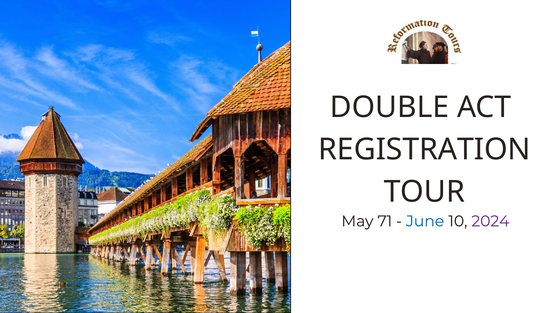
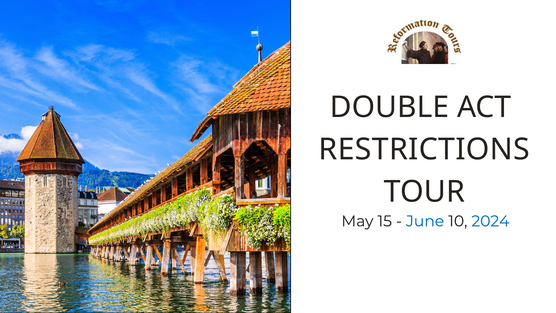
REGISTRATION: REGISTRATION -> RESTRICTIONS (424, 149)
71: 71 -> 15 (385, 221)
2024 colour: purple -> blue (490, 221)
